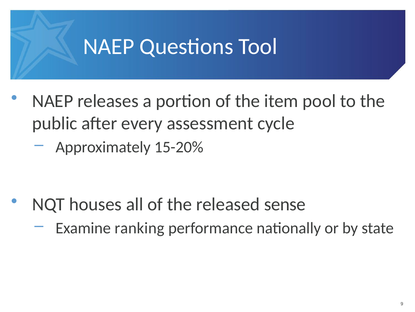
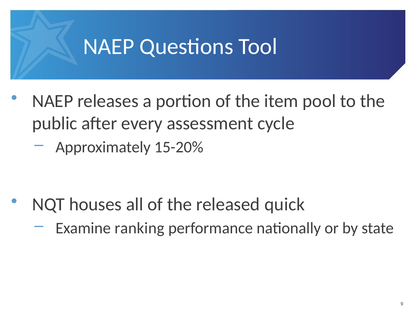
sense: sense -> quick (285, 204)
